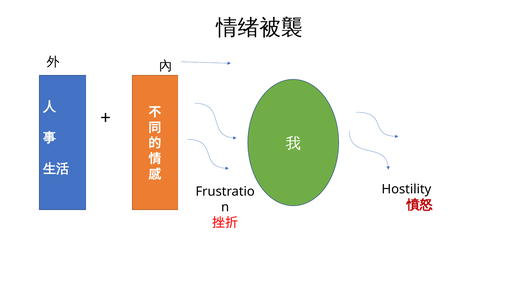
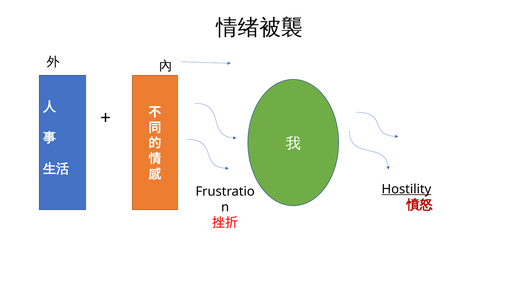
Hostility underline: none -> present (406, 189)
